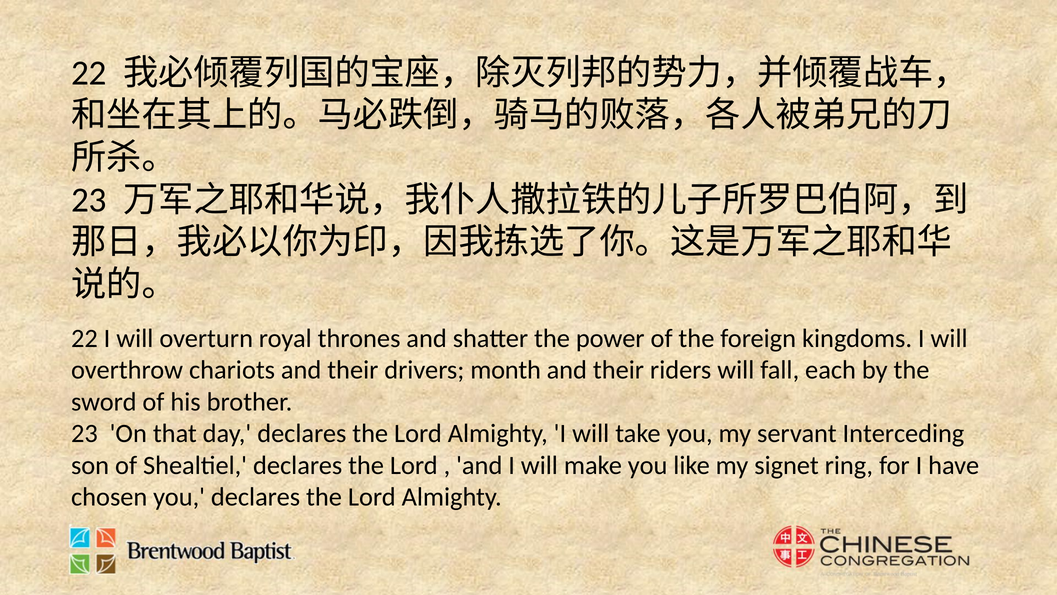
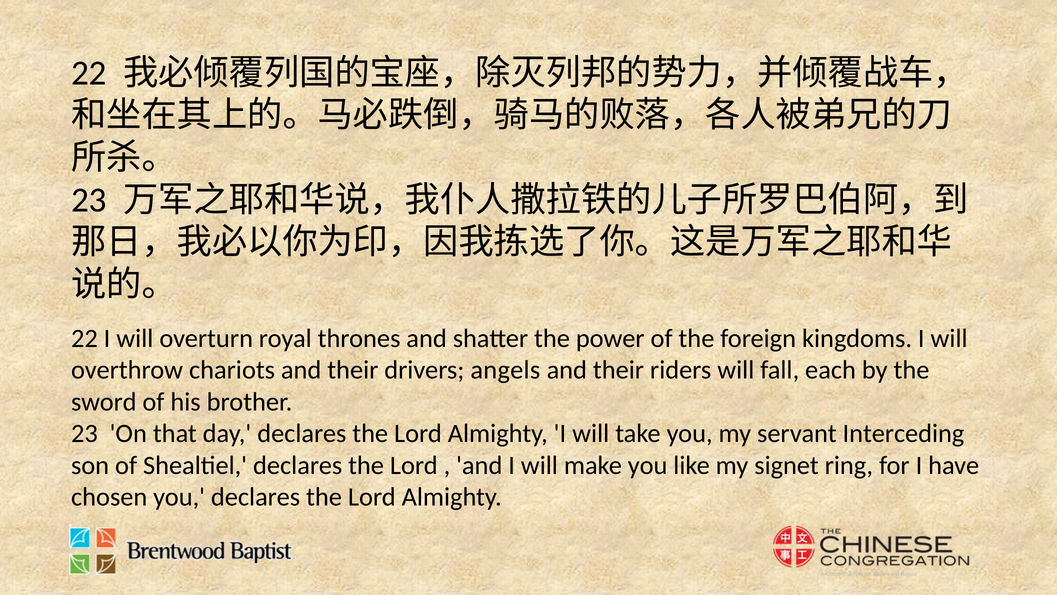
month: month -> angels (505, 370)
